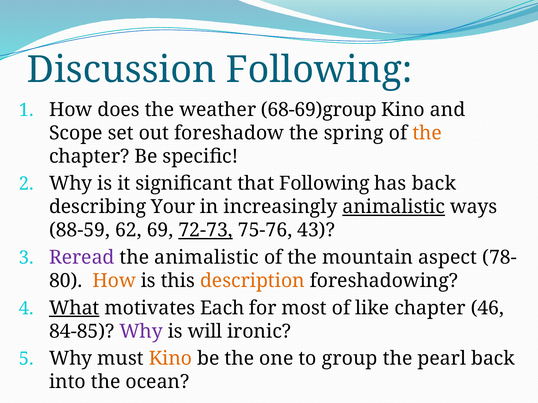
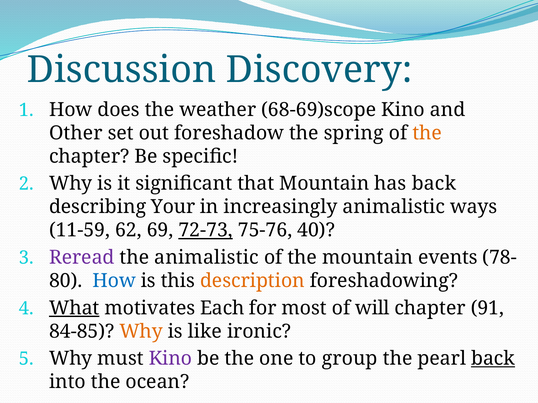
Discussion Following: Following -> Discovery (319, 70)
68-69)group: 68-69)group -> 68-69)scope (319, 110)
Scope: Scope -> Other (76, 133)
that Following: Following -> Mountain (324, 184)
animalistic underline: present -> none (394, 207)
88-59: 88-59 -> 11-59 (80, 231)
43: 43 -> 40 (316, 231)
aspect: aspect -> events (448, 258)
How colour: orange -> blue (114, 281)
like: like -> will (372, 308)
46: 46 -> 91 (487, 308)
Why colour: purple -> orange (141, 332)
will: will -> like (205, 332)
Kino colour: orange -> purple (170, 359)
back underline: none -> present (493, 359)
